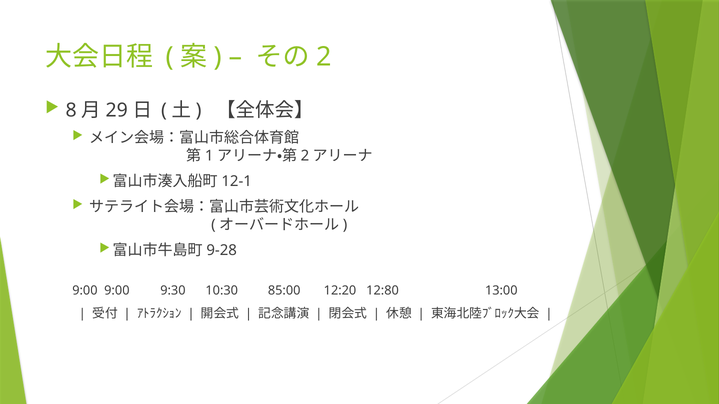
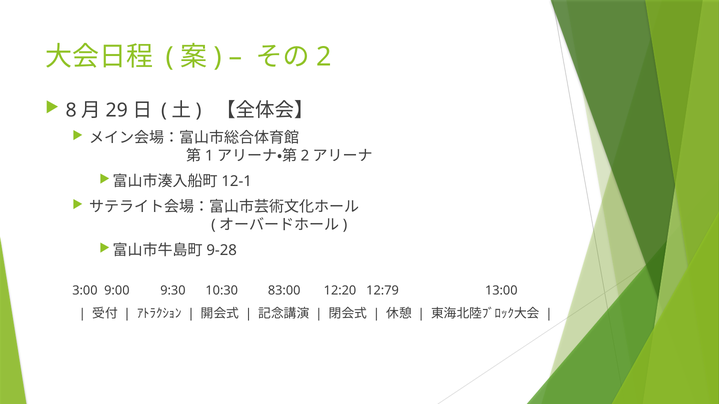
9:00: 9:00 -> 3:00 (85, 291)
85:00: 85:00 -> 83:00 (284, 291)
12:80: 12:80 -> 12:79 (383, 291)
